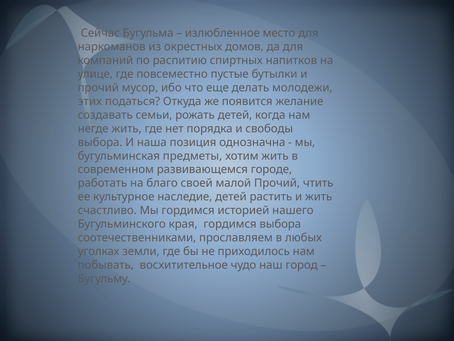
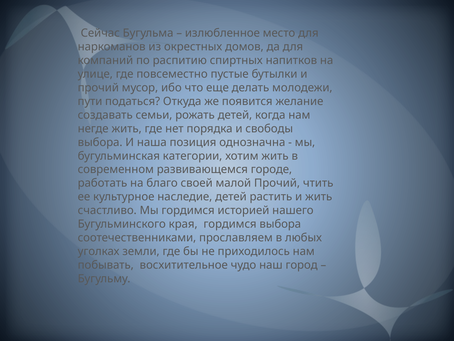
этих: этих -> пути (90, 101)
предметы: предметы -> категории (193, 156)
